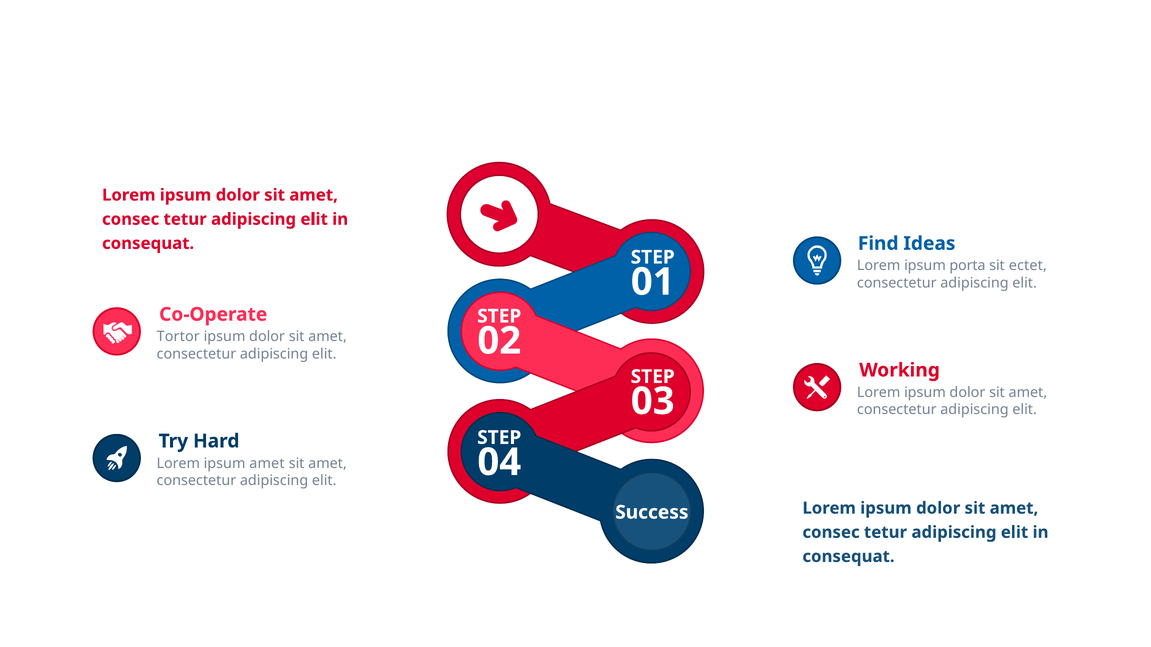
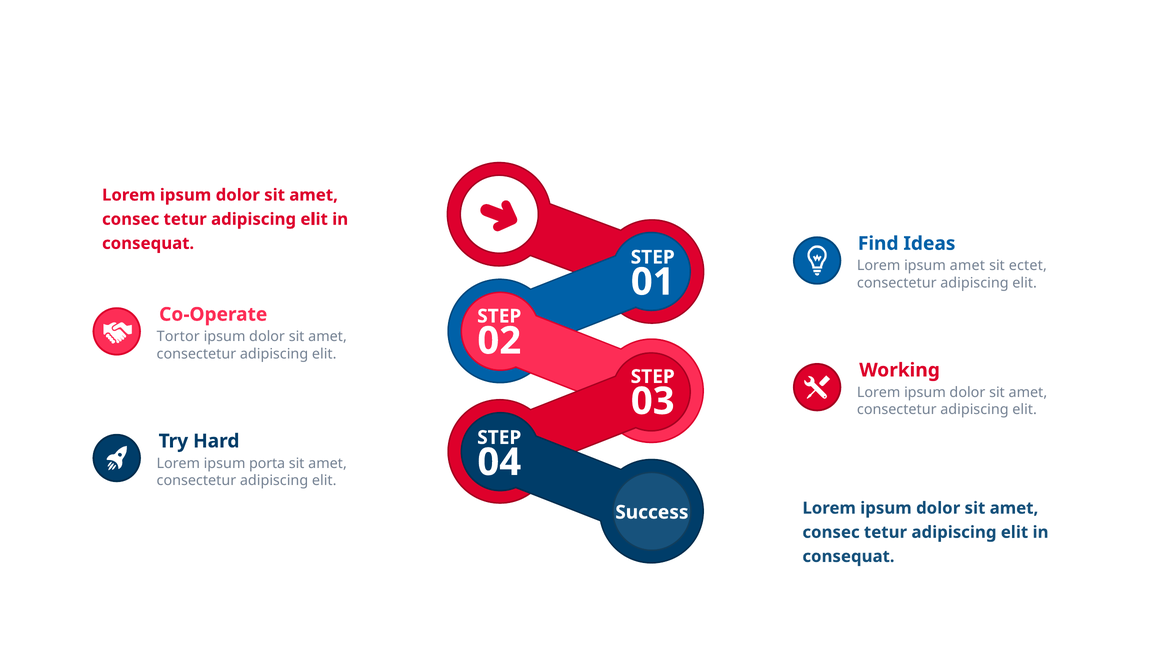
ipsum porta: porta -> amet (967, 266)
ipsum amet: amet -> porta (267, 464)
